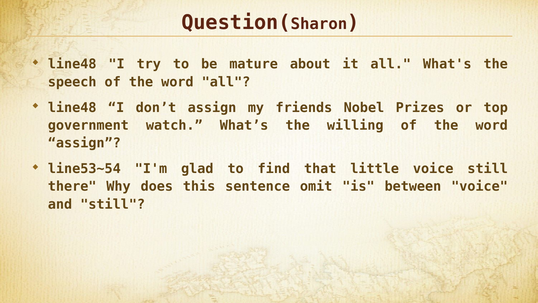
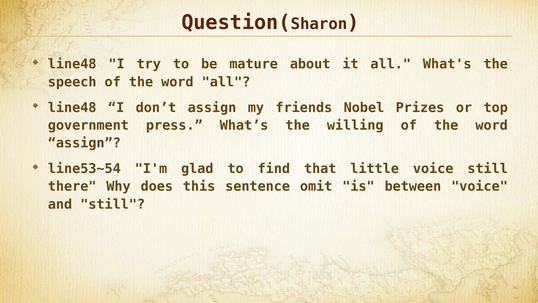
watch: watch -> press (174, 125)
